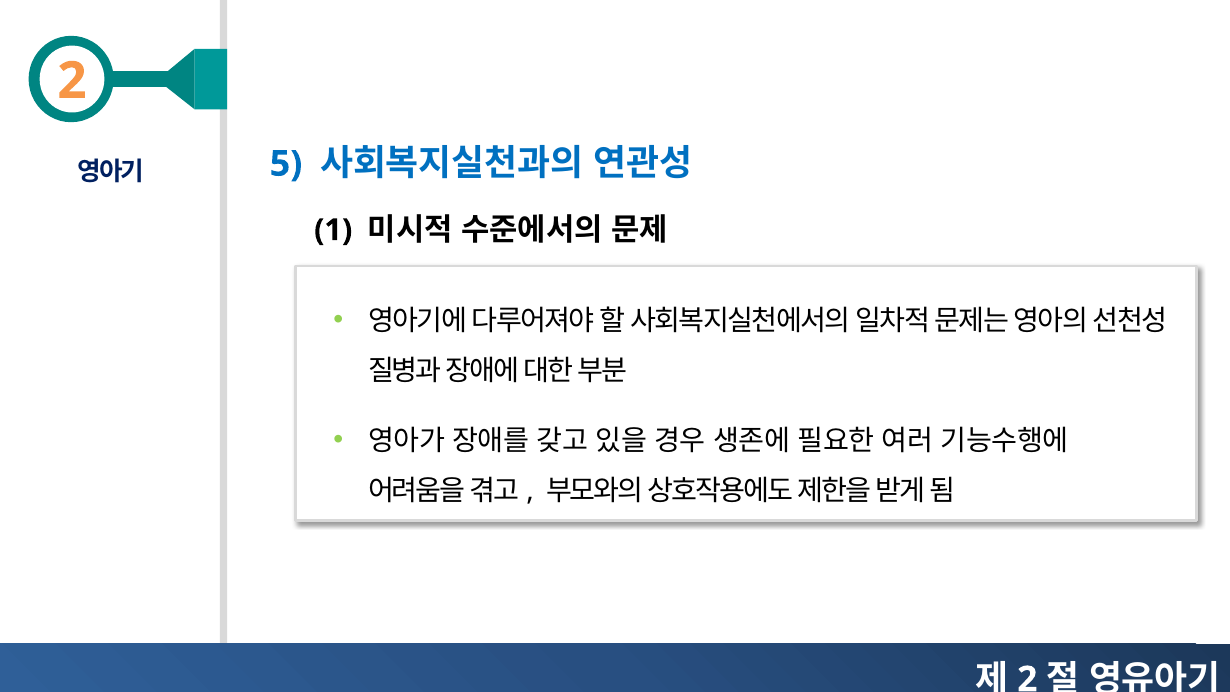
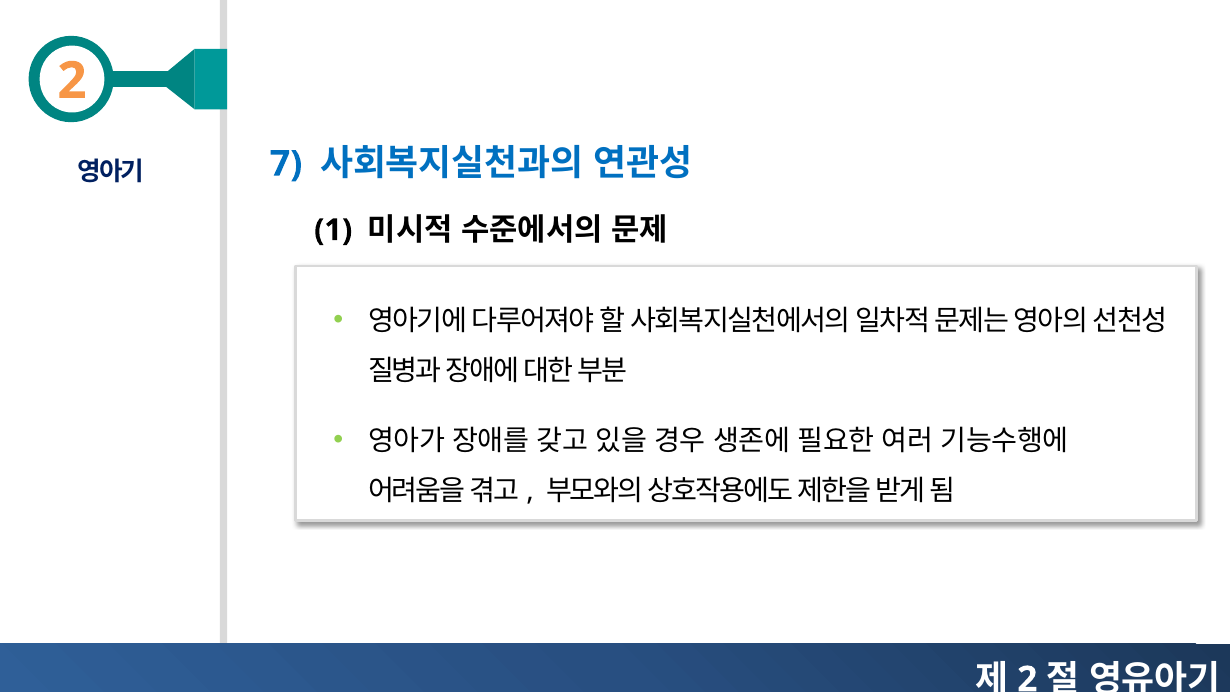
5: 5 -> 7 (286, 164)
